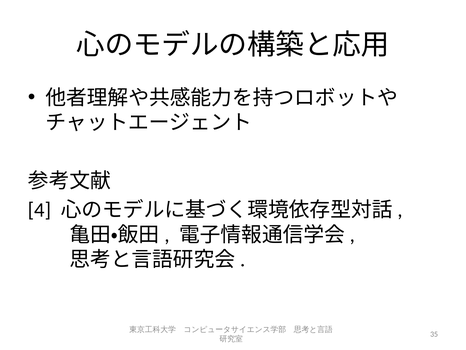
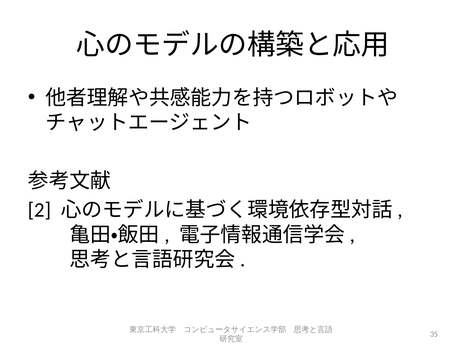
4: 4 -> 2 (40, 210)
